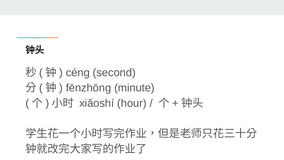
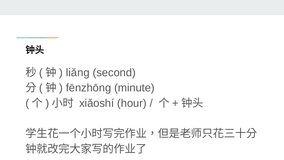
céng: céng -> liǎng (78, 73)
